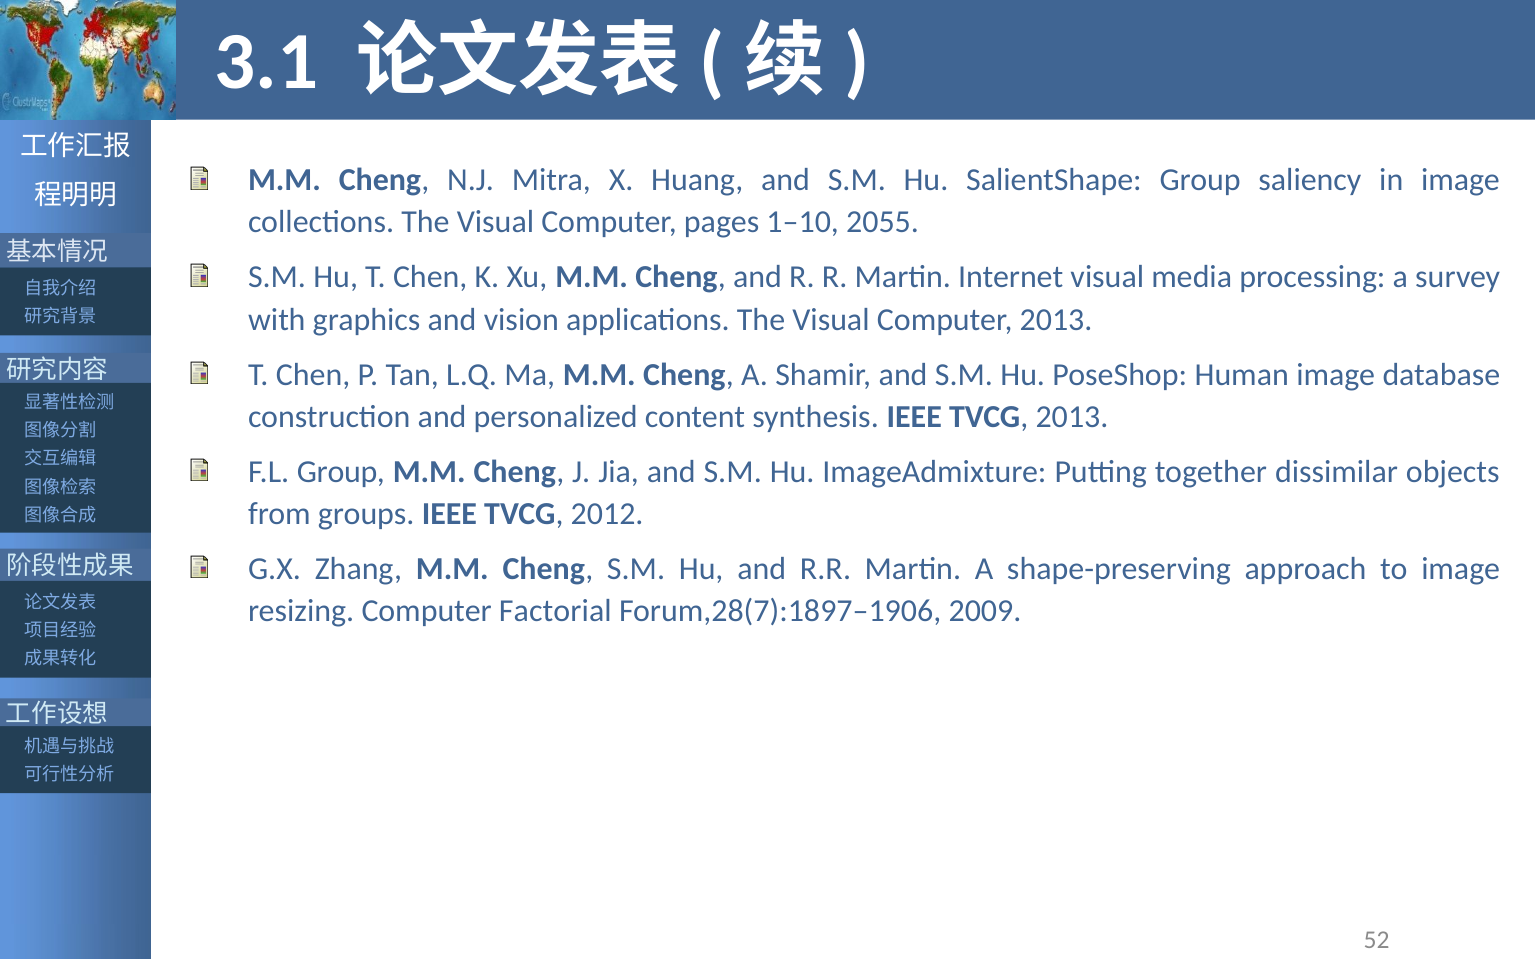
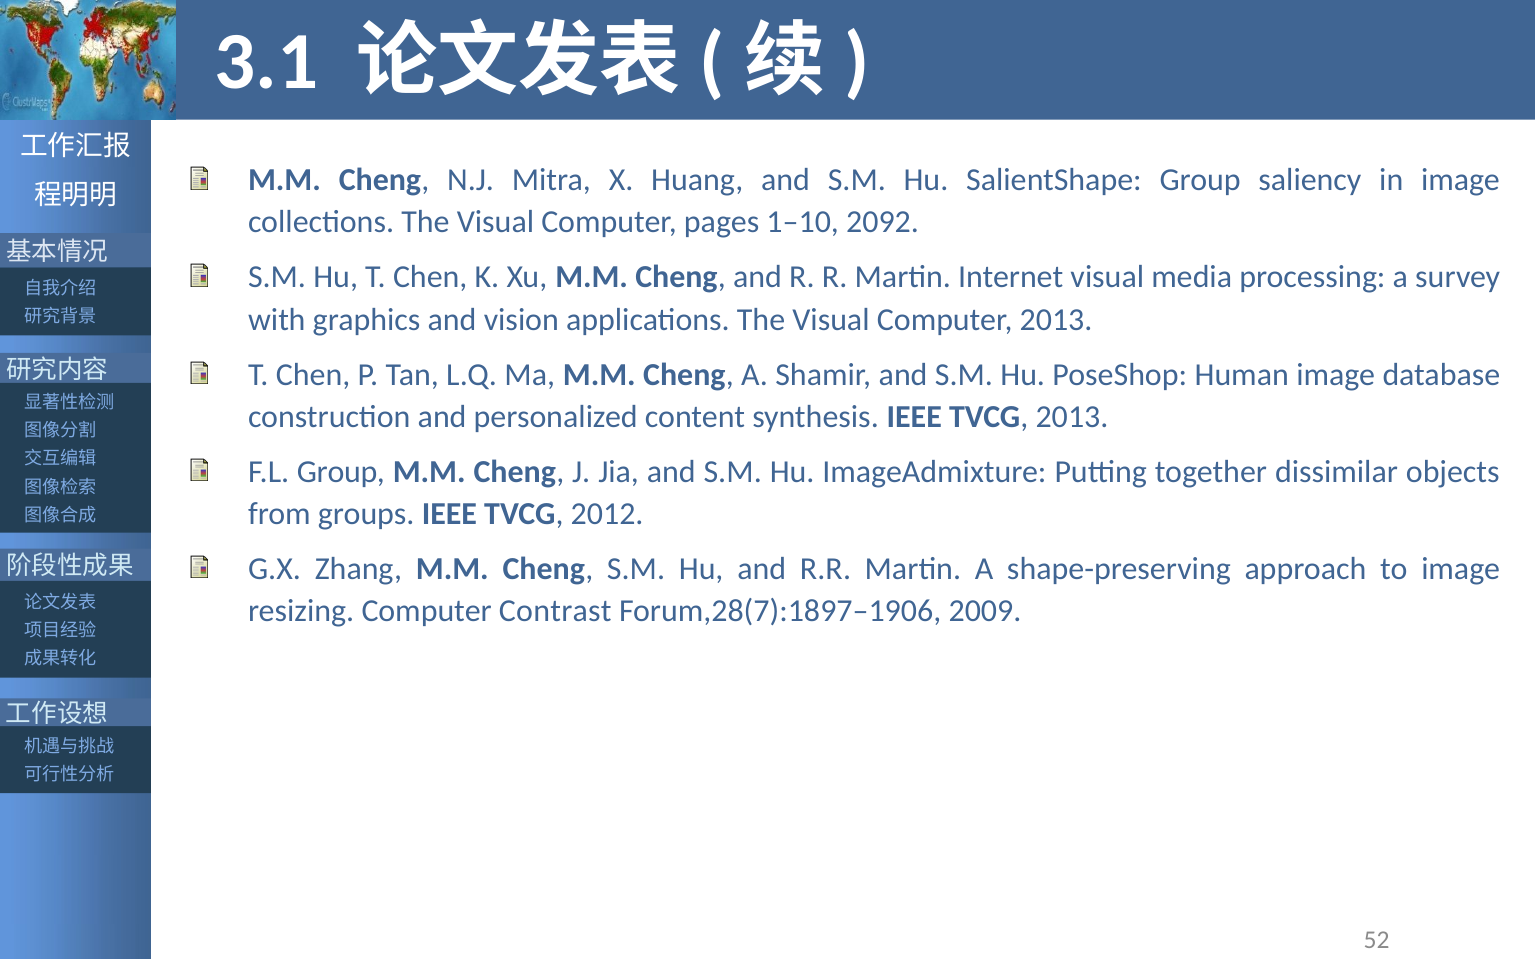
2055: 2055 -> 2092 (883, 223)
Factorial: Factorial -> Contrast (555, 611)
